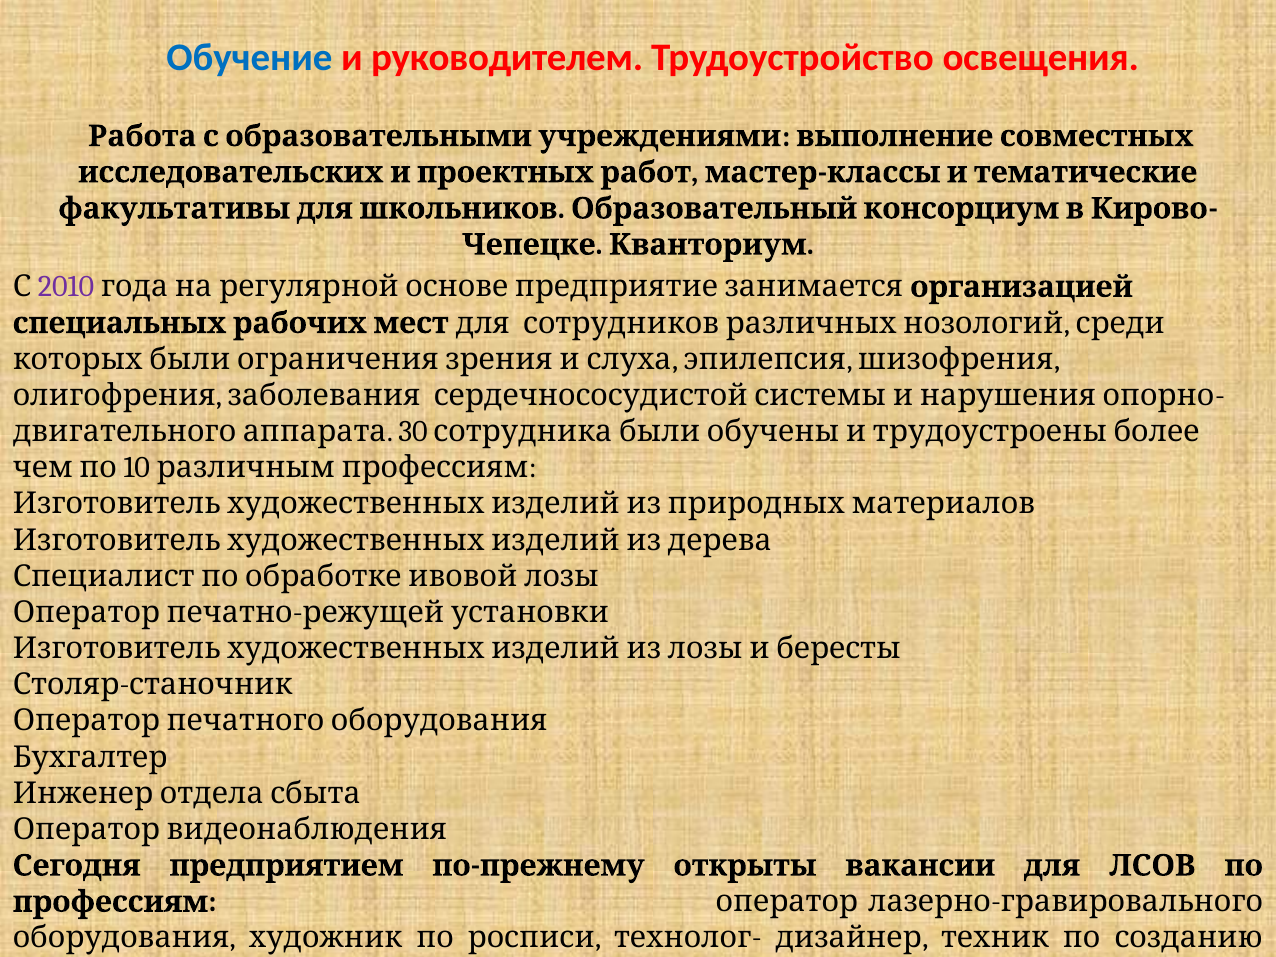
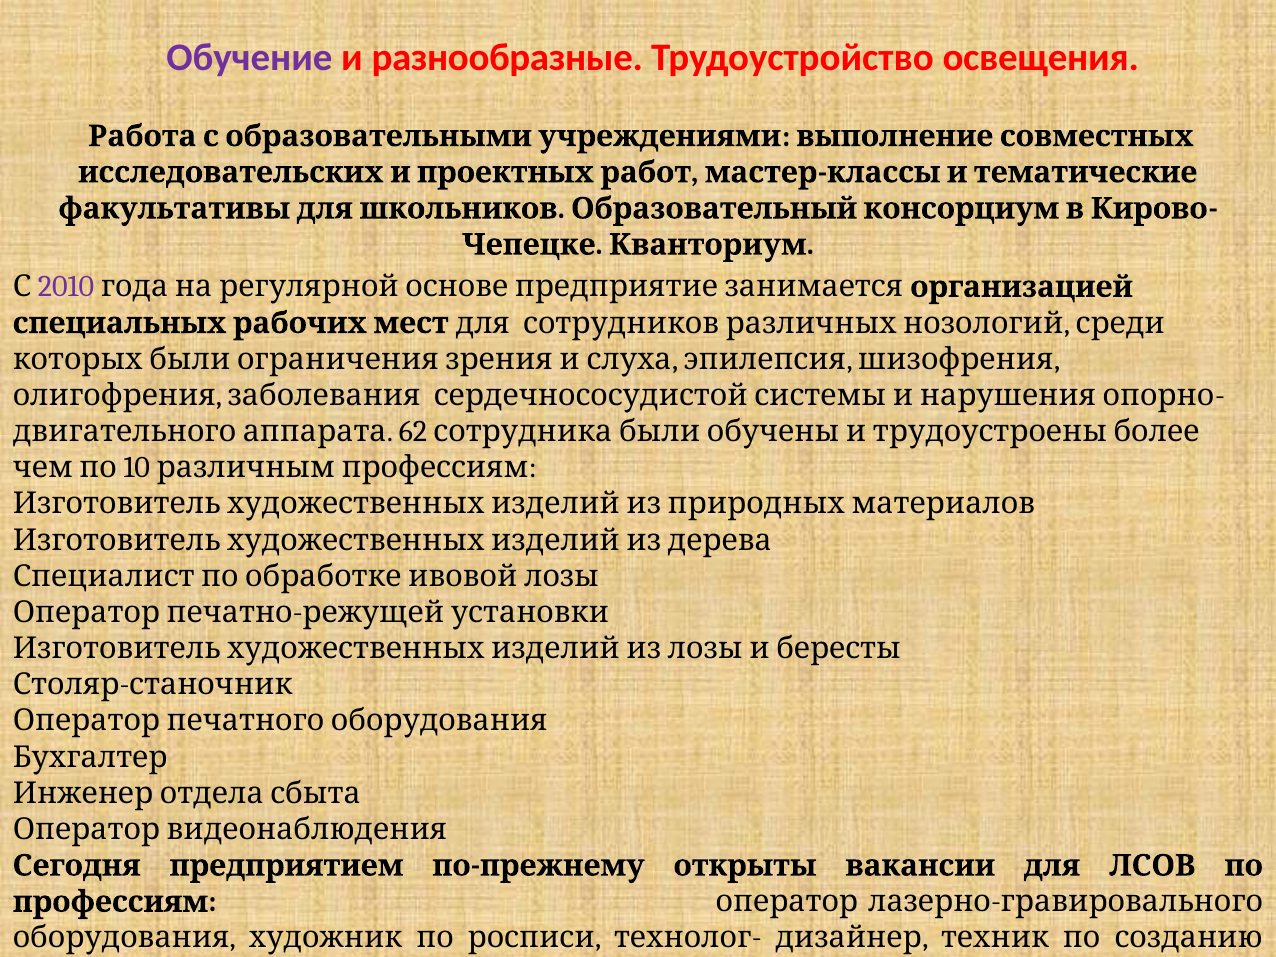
Обучение colour: blue -> purple (250, 57)
руководителем: руководителем -> разнообразные (507, 57)
30: 30 -> 62 (413, 432)
